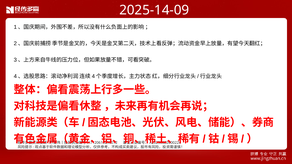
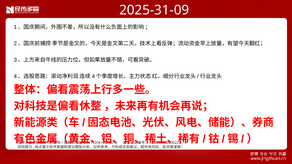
2025-14-09: 2025-14-09 -> 2025-31-09 (154, 10)
